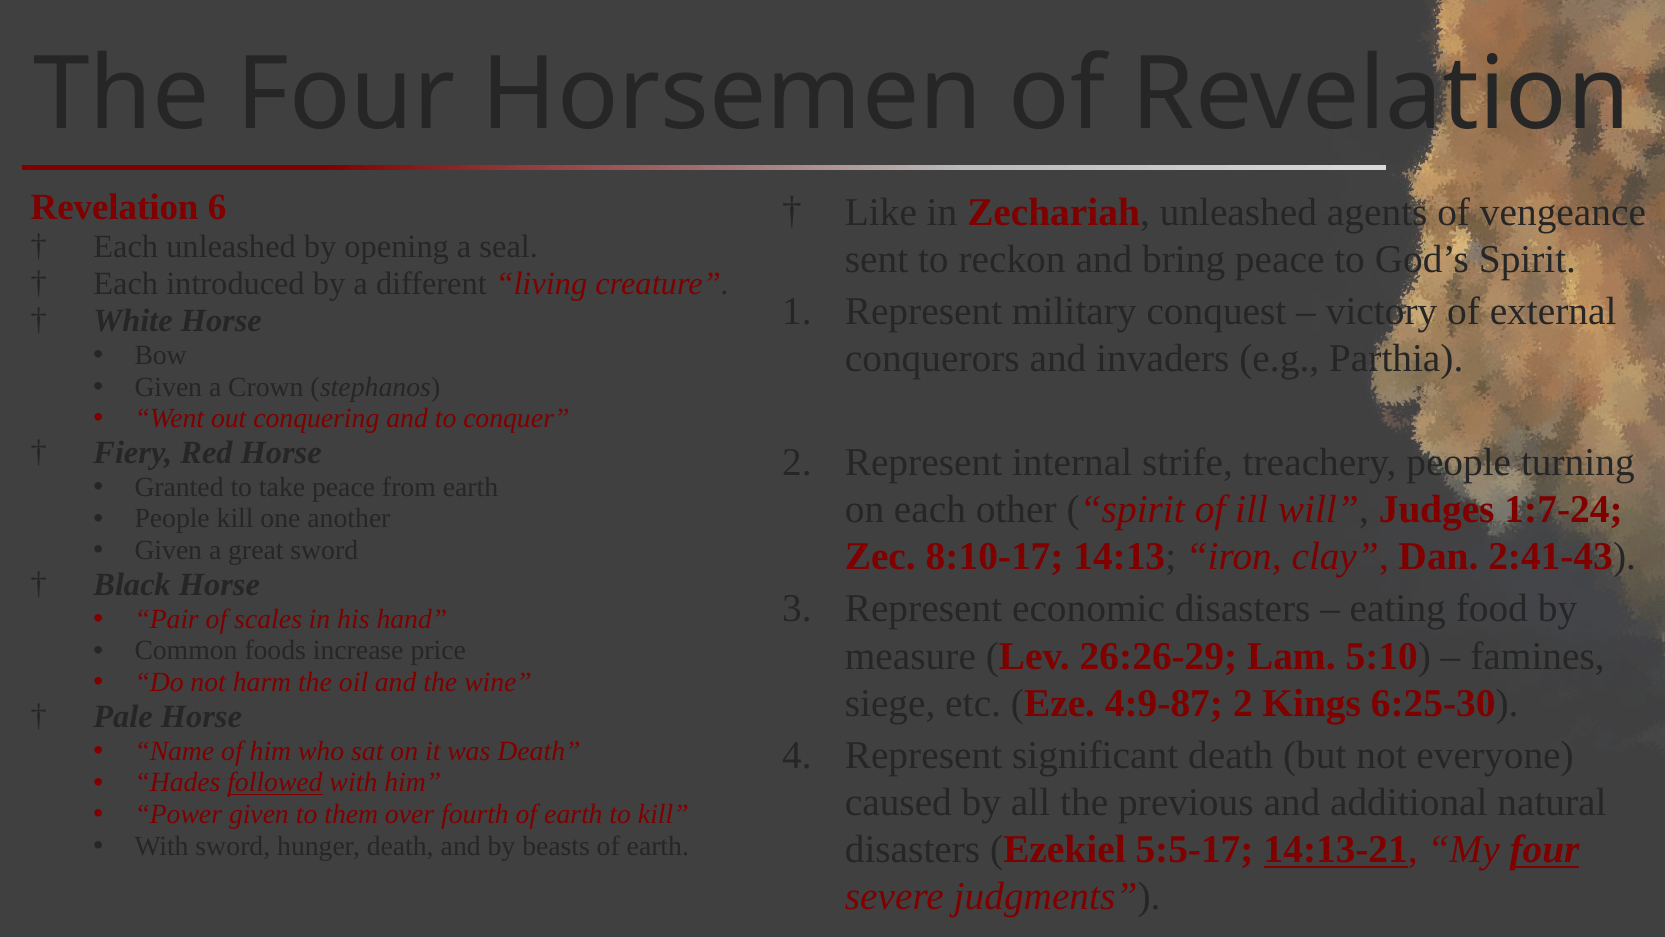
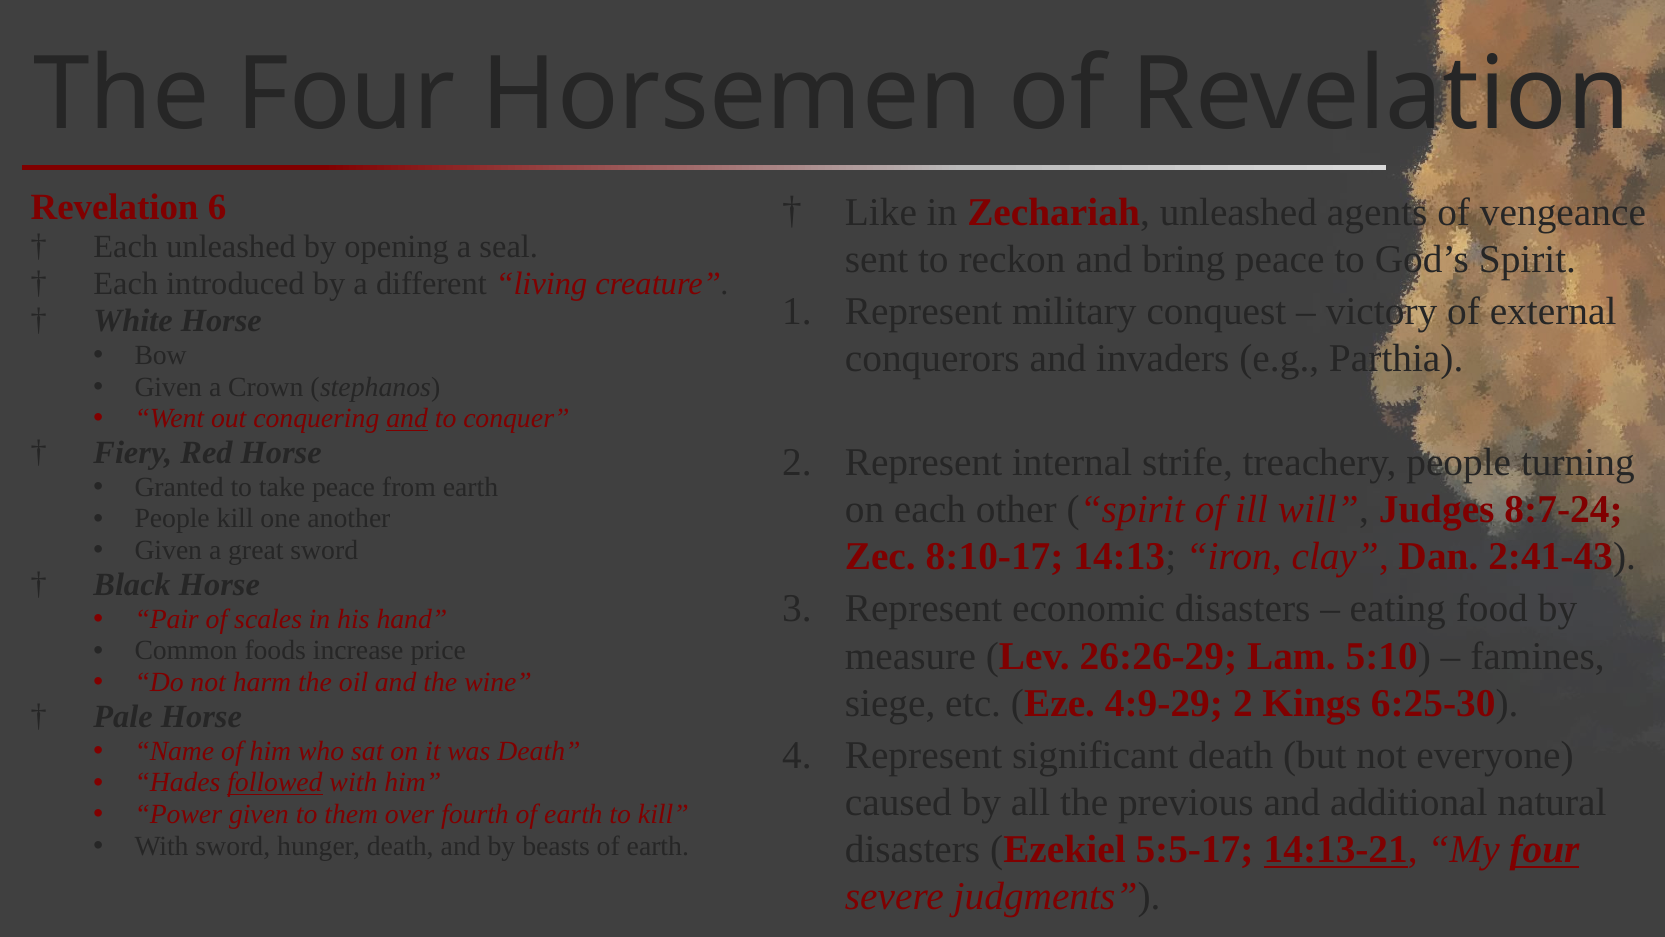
and underline: none -> present (407, 418)
1:7-24: 1:7-24 -> 8:7-24 (1564, 510)
4:9-87: 4:9-87 -> 4:9-29 (1164, 703)
